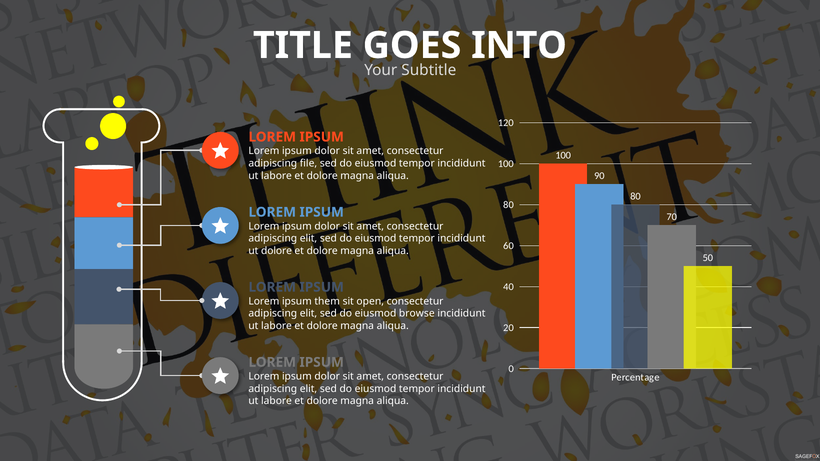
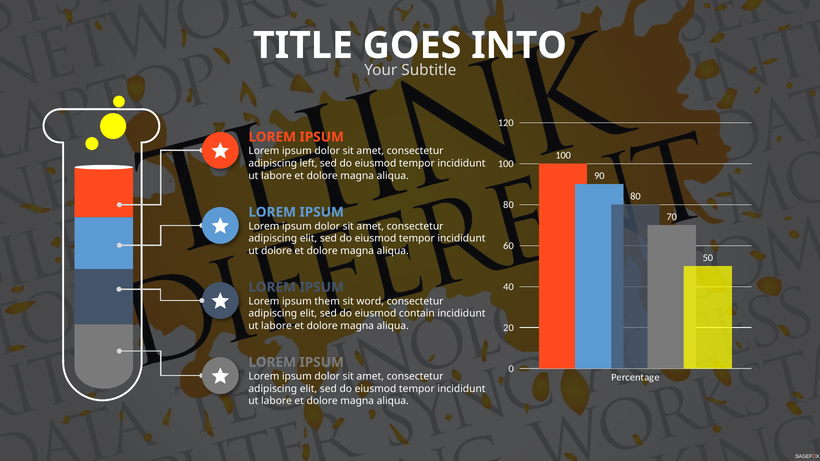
file: file -> left (309, 163)
open: open -> word (370, 301)
browse: browse -> contain (417, 314)
